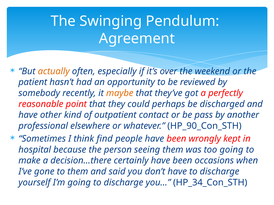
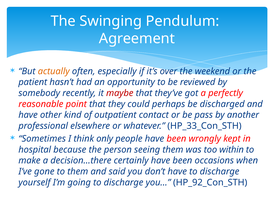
maybe colour: orange -> red (120, 93)
HP_90_Con_STH: HP_90_Con_STH -> HP_33_Con_STH (204, 126)
find: find -> only (105, 139)
too going: going -> within (232, 150)
HP_34_Con_STH: HP_34_Con_STH -> HP_92_Con_STH (210, 183)
